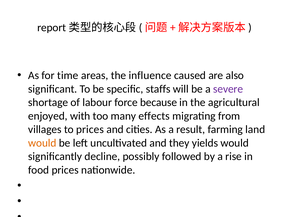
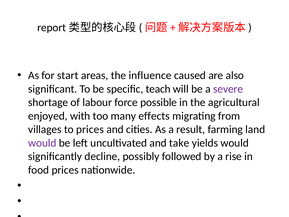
time: time -> start (68, 75)
staffs: staffs -> teach (158, 89)
because: because -> possible (159, 102)
would colour: orange -> purple (42, 143)
they: they -> take (179, 143)
